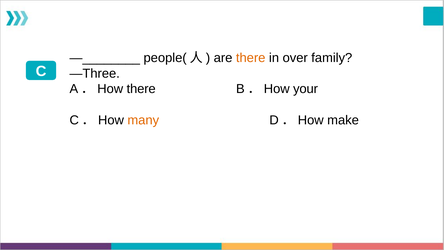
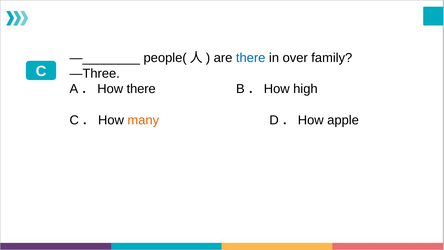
there colour: orange -> blue (251, 58)
your: your -> high (305, 89)
make: make -> apple (343, 120)
